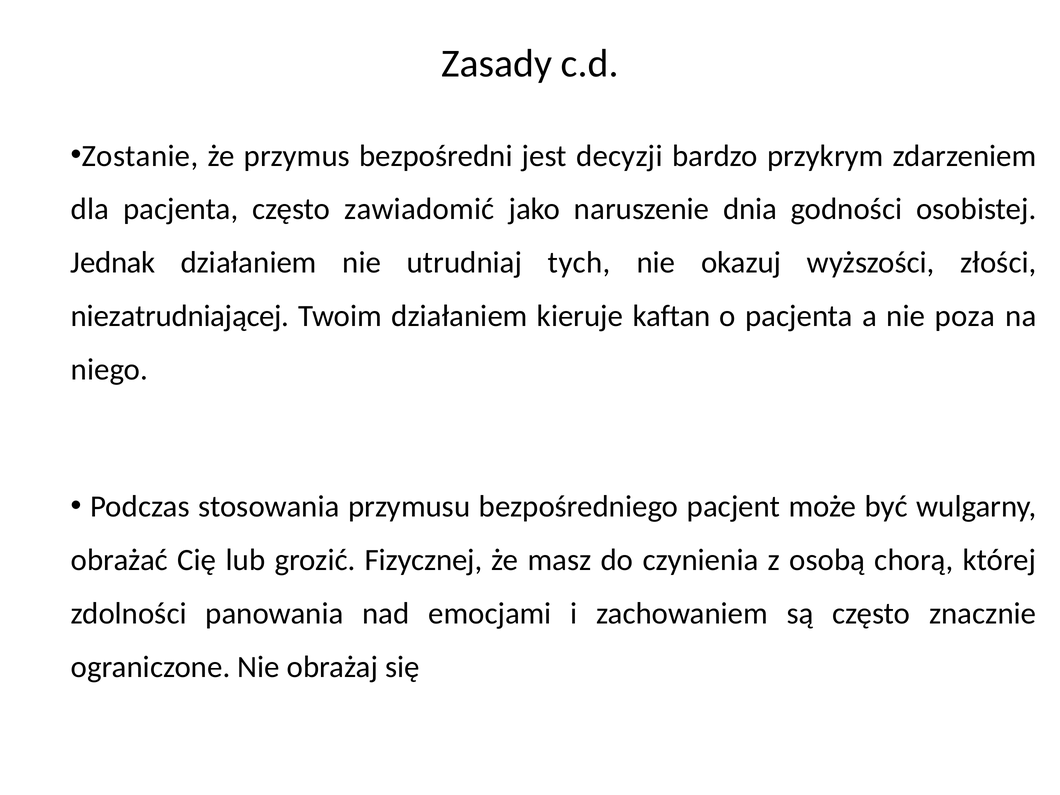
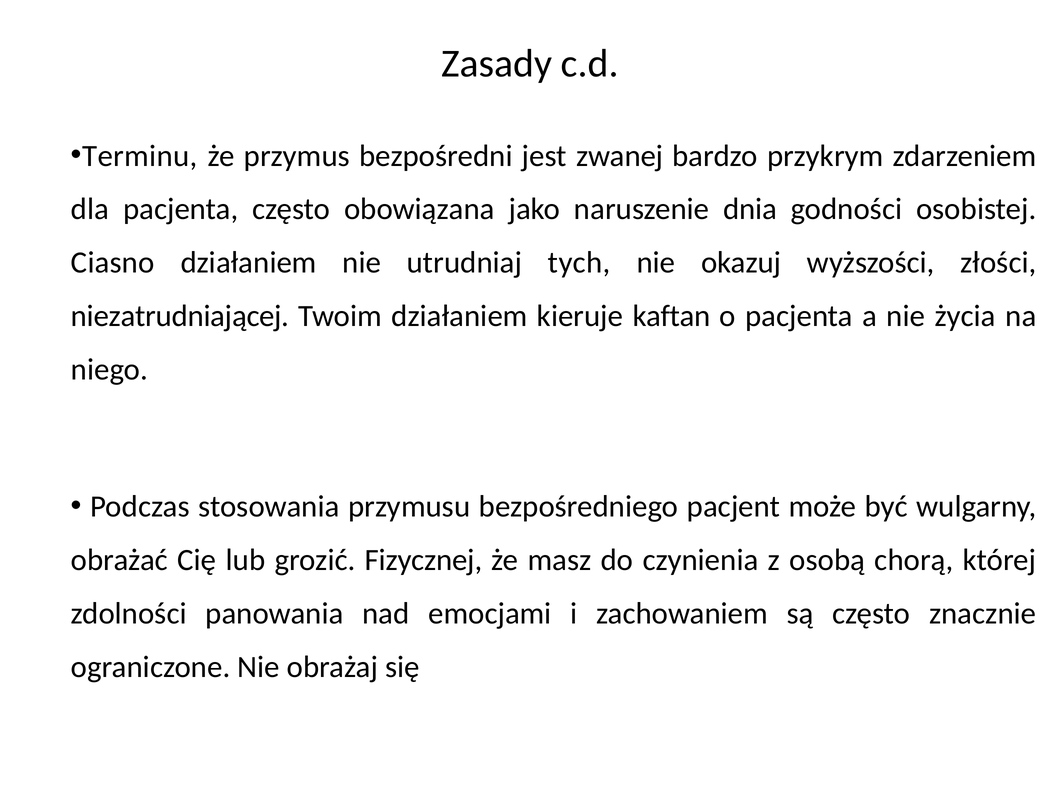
Zostanie: Zostanie -> Terminu (140, 156)
decyzji: decyzji -> zwanej (620, 156)
zawiadomić: zawiadomić -> obowiązana (419, 209)
Jednak: Jednak -> Ciasno (113, 263)
poza: poza -> życia (965, 316)
